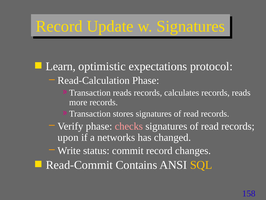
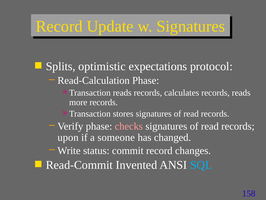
Learn: Learn -> Splits (61, 66)
networks: networks -> someone (116, 137)
Contains: Contains -> Invented (136, 165)
SQL colour: yellow -> light blue (201, 165)
